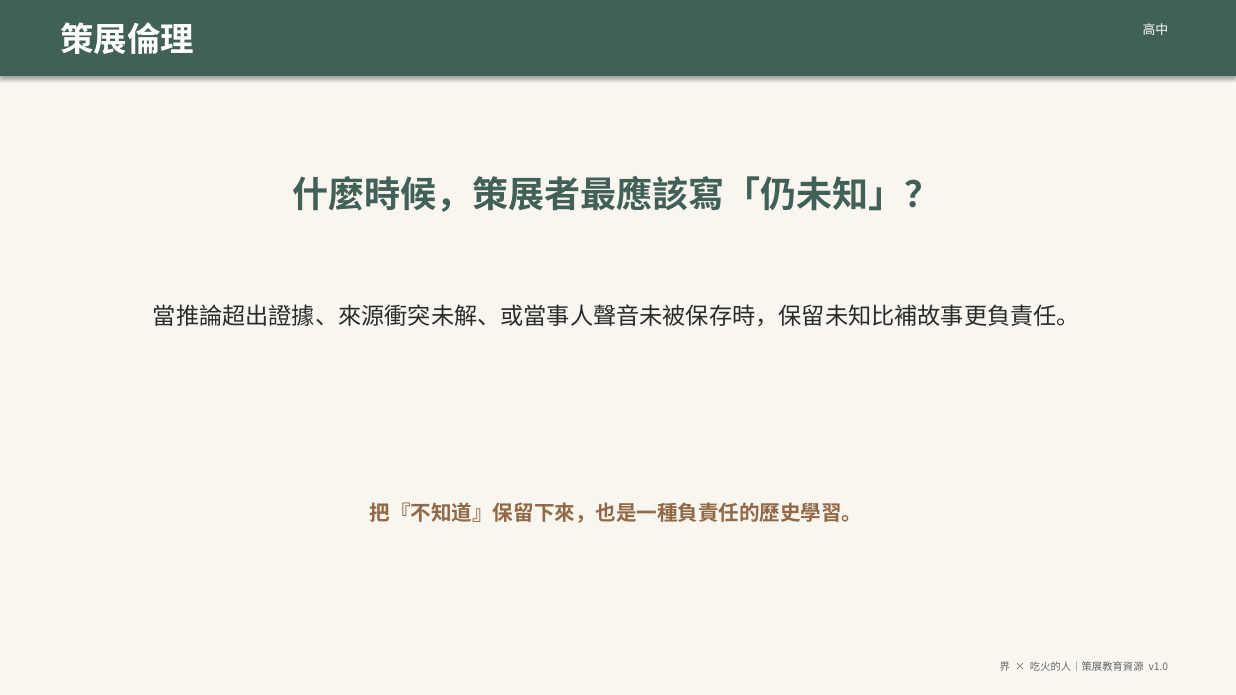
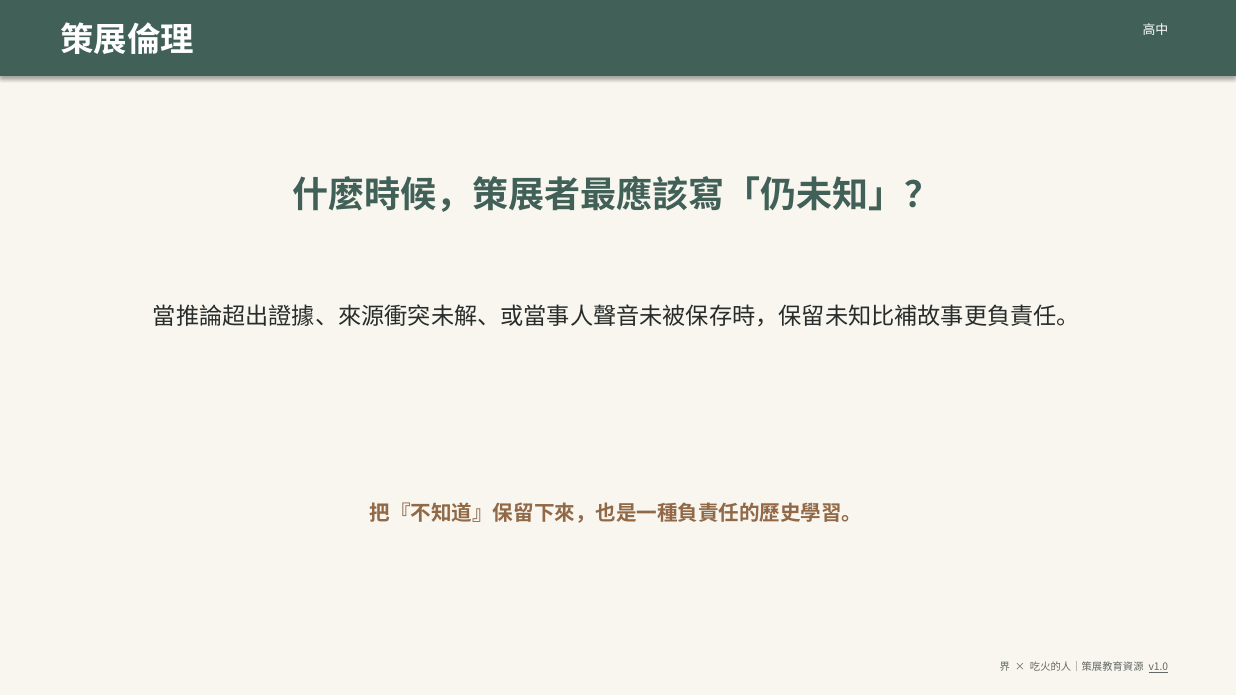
v1.0 underline: none -> present (1158, 668)
